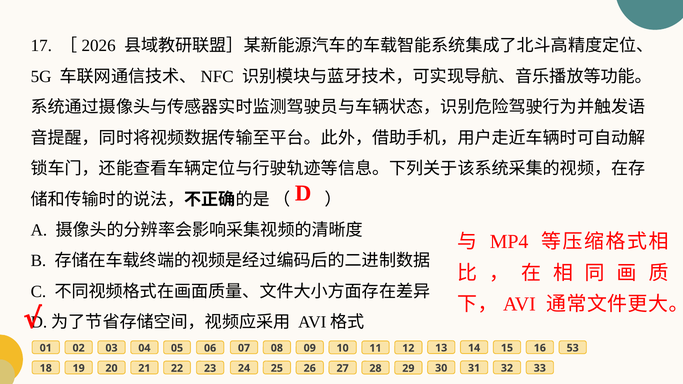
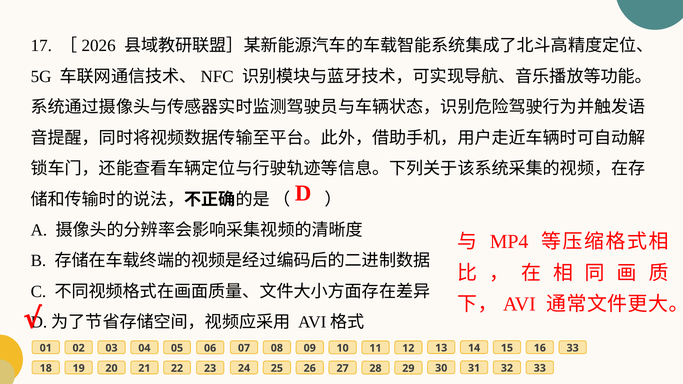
53: 53 -> 33 (573, 348)
